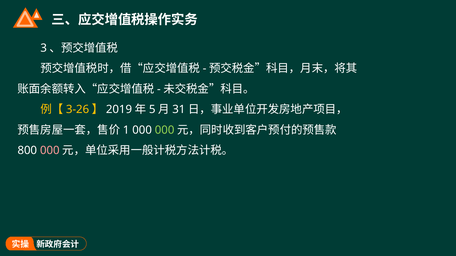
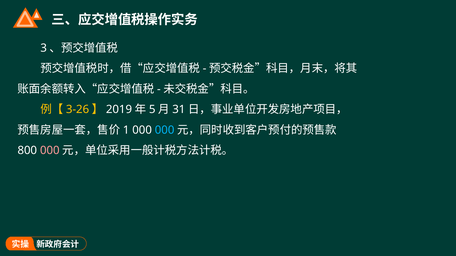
000 colour: light green -> light blue (165, 130)
